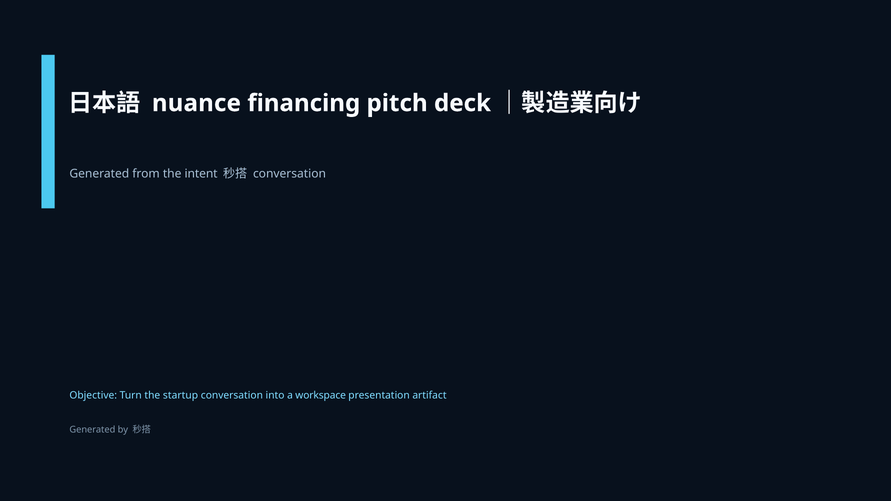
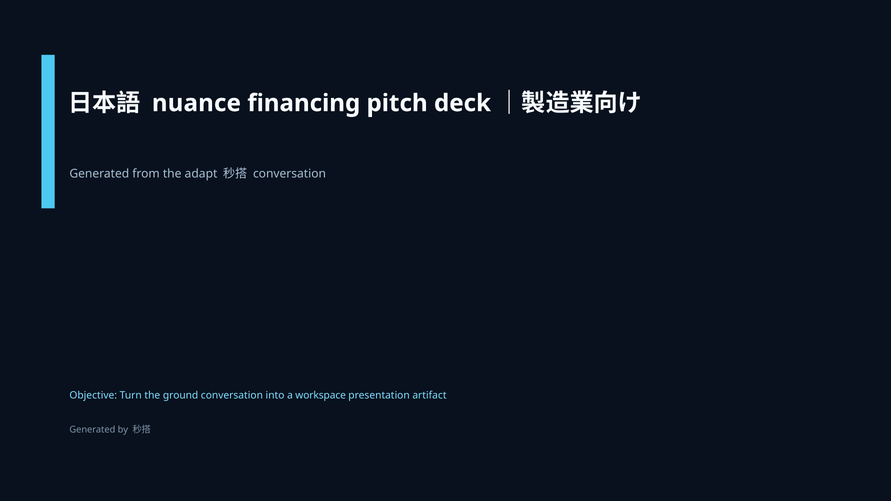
intent: intent -> adapt (201, 174)
startup: startup -> ground (181, 396)
